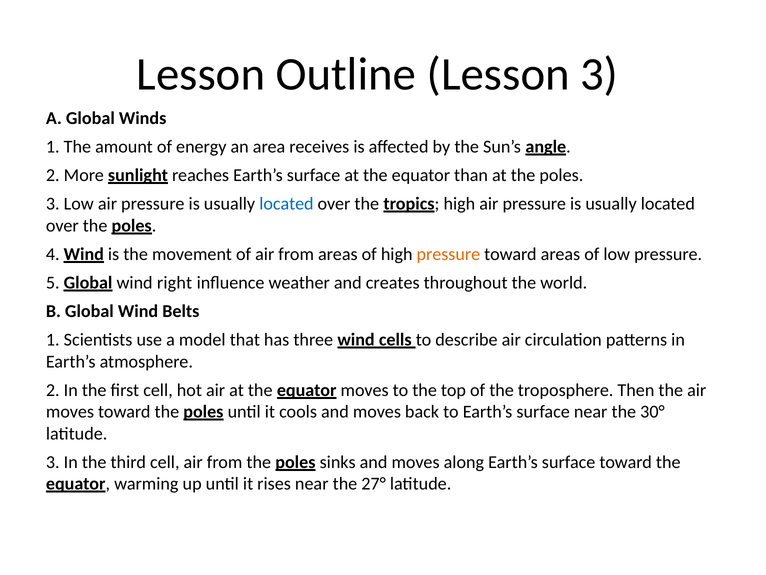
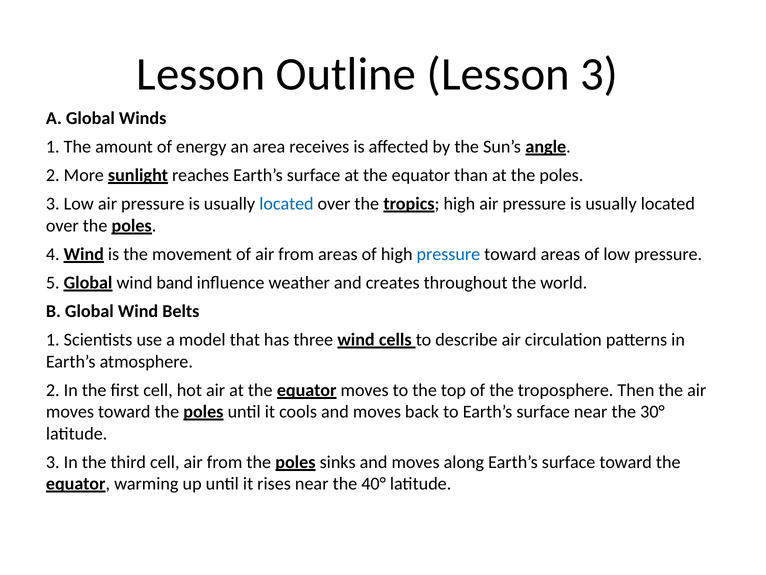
pressure colour: orange -> blue (448, 254)
right: right -> band (175, 282)
27°: 27° -> 40° (374, 483)
